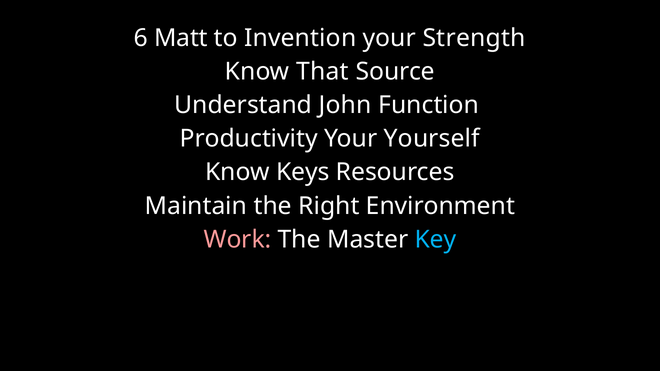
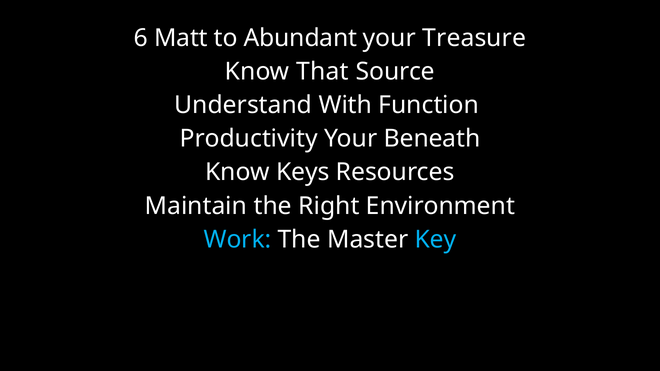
Invention: Invention -> Abundant (300, 38)
Strength: Strength -> Treasure (474, 38)
John: John -> With (345, 105)
Yourself: Yourself -> Beneath (432, 139)
Work colour: pink -> light blue (238, 240)
